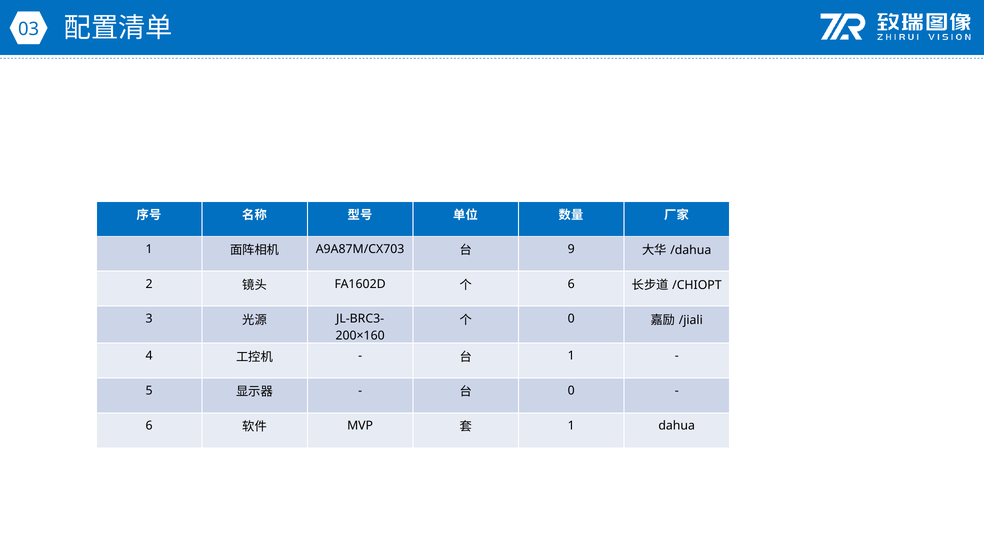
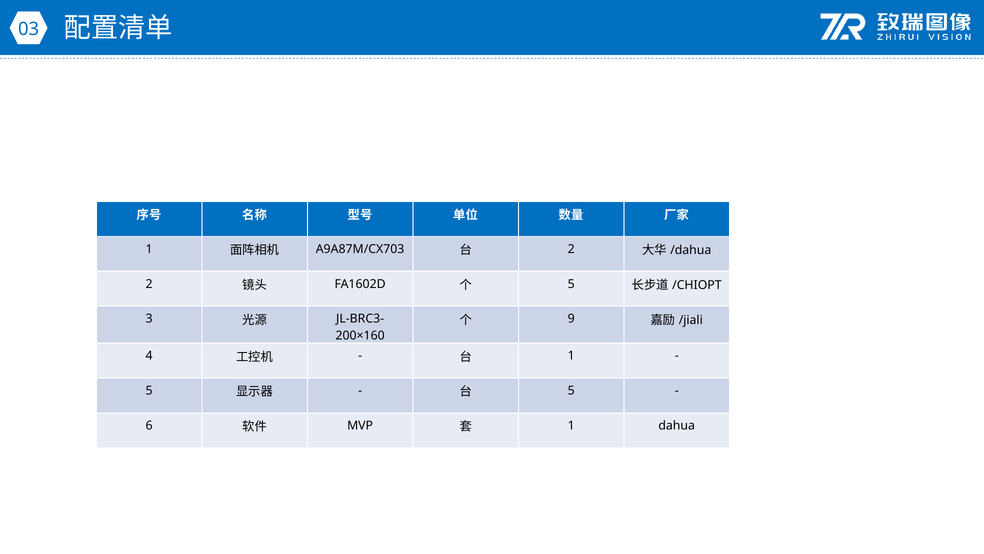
9: 9 -> 2 (571, 249)
6: 6 -> 5 (571, 284)
0: 0 -> 9 (571, 319)
0: 0 -> 5 (571, 390)
